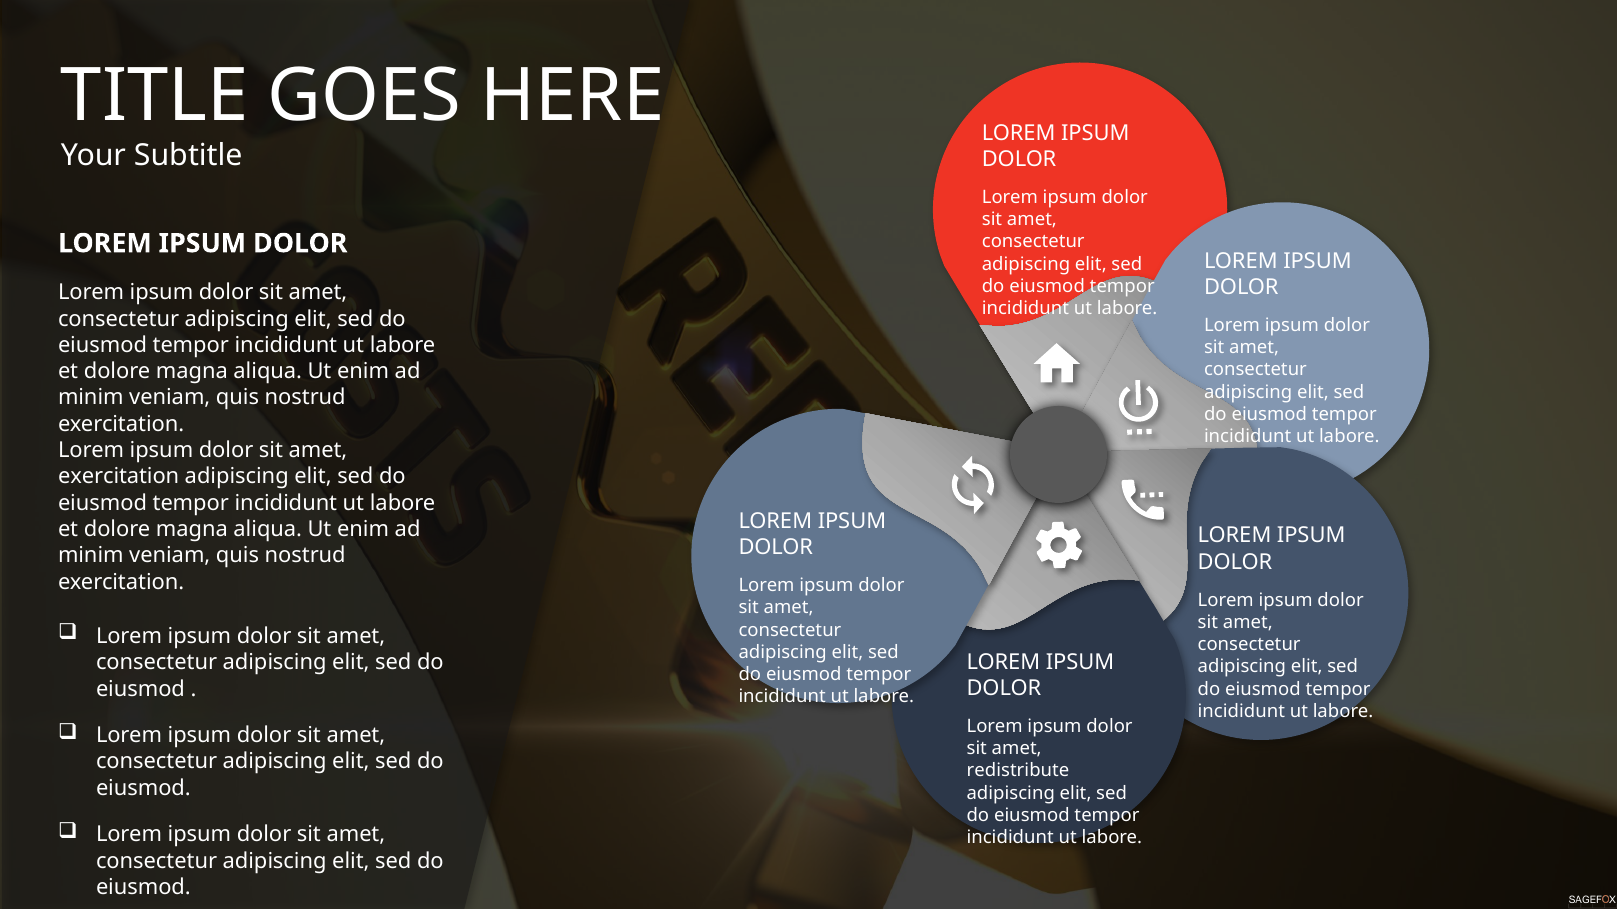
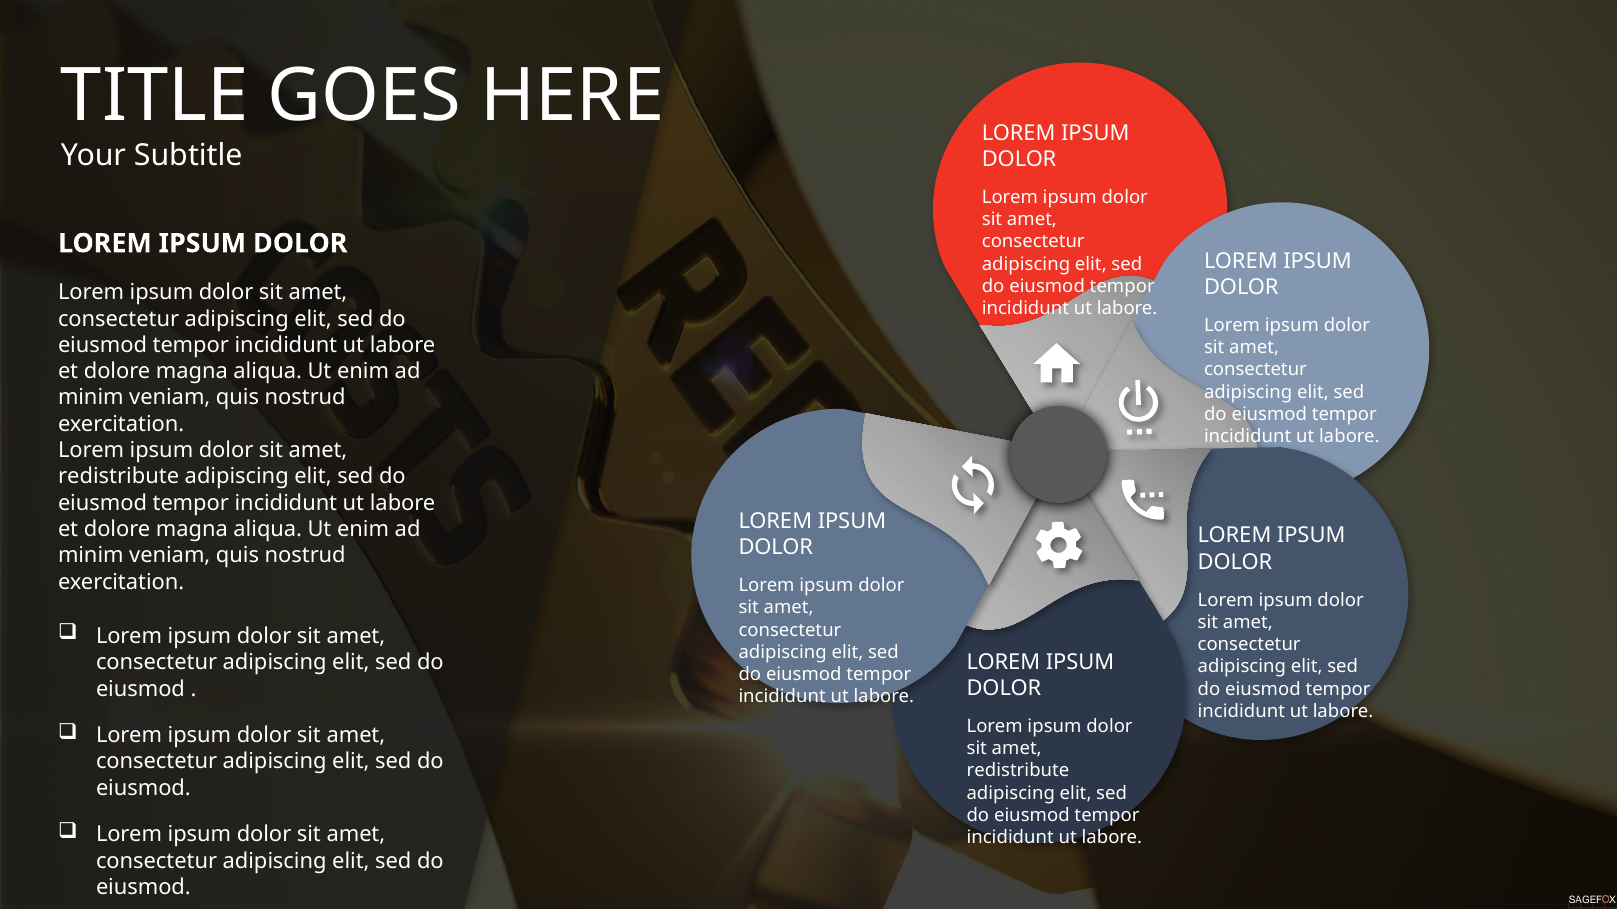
exercitation: exercitation -> redistribute (119, 477)
